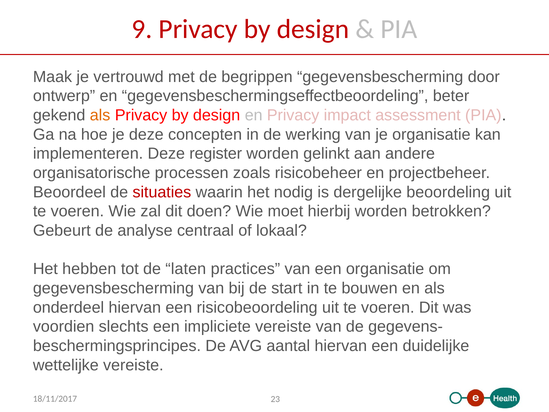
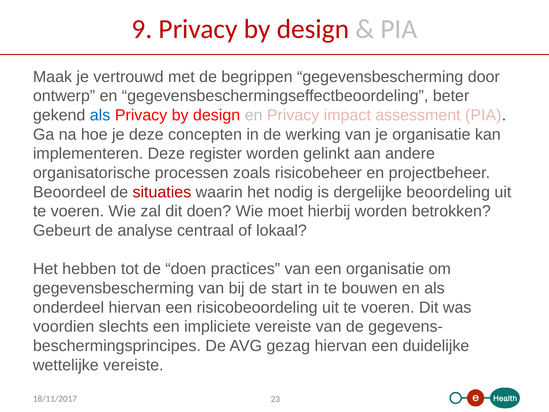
als colour: orange -> blue (100, 115)
de laten: laten -> doen (186, 269)
aantal: aantal -> gezag (288, 346)
